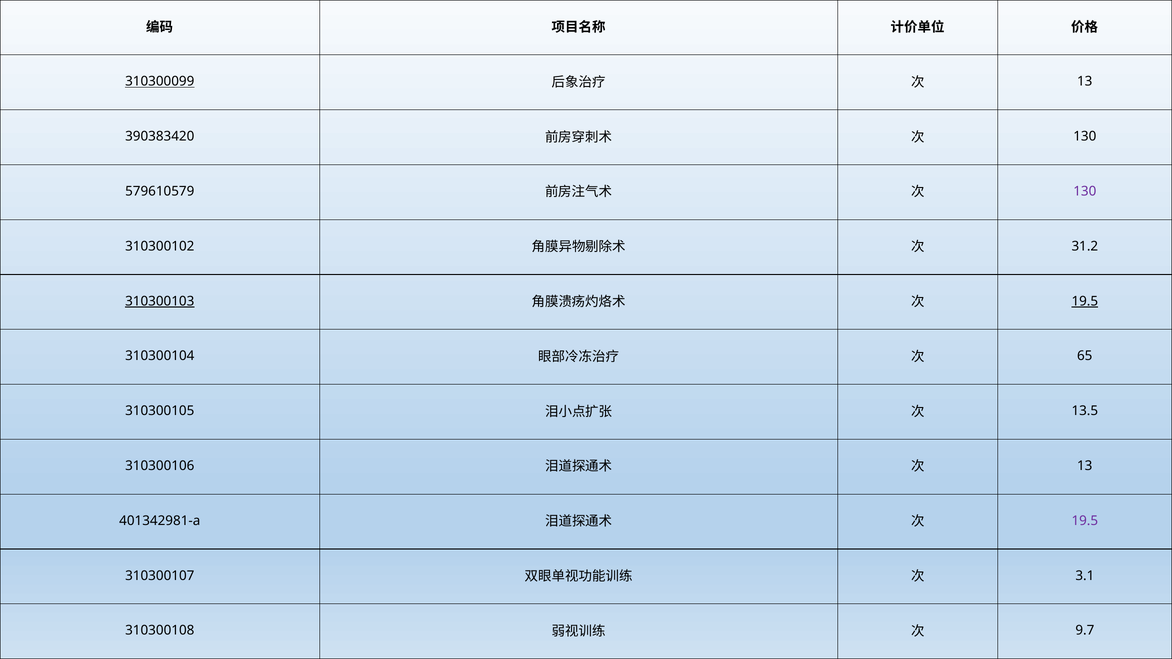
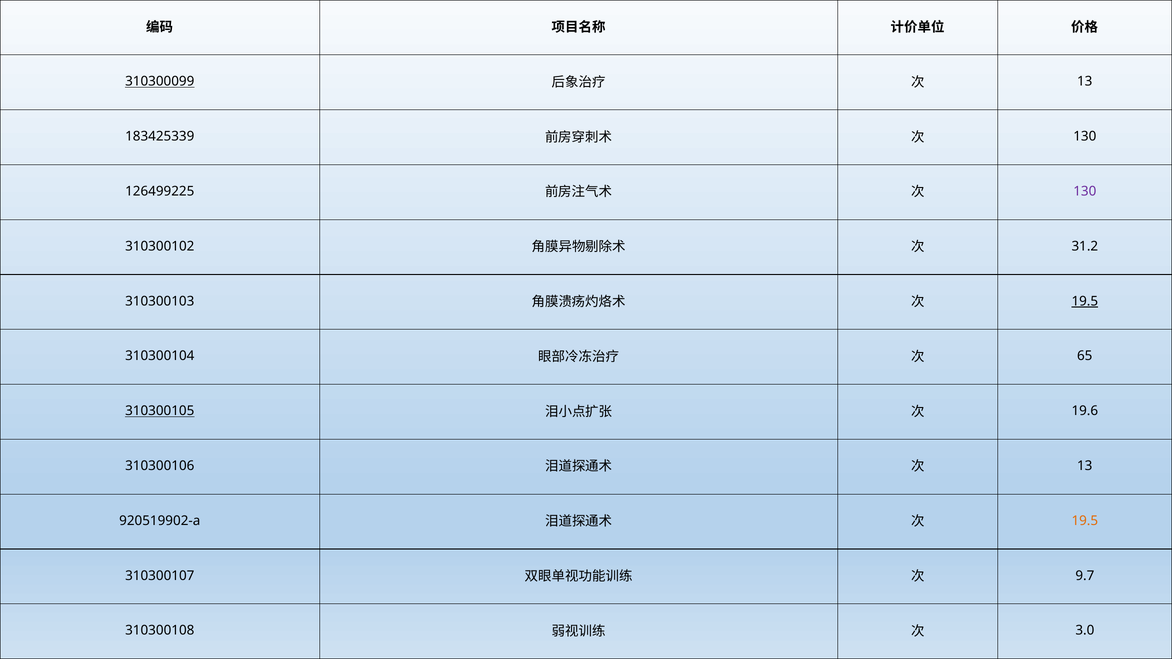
390383420: 390383420 -> 183425339 (160, 136)
579610579: 579610579 -> 126499225 (160, 191)
310300103 underline: present -> none (160, 301)
310300105 underline: none -> present (160, 411)
13.5: 13.5 -> 19.6 (1085, 411)
401342981-a: 401342981-a -> 920519902-a (160, 521)
19.5 colour: purple -> orange (1085, 521)
3.1: 3.1 -> 9.7 (1085, 576)
9.7: 9.7 -> 3.0 (1085, 631)
